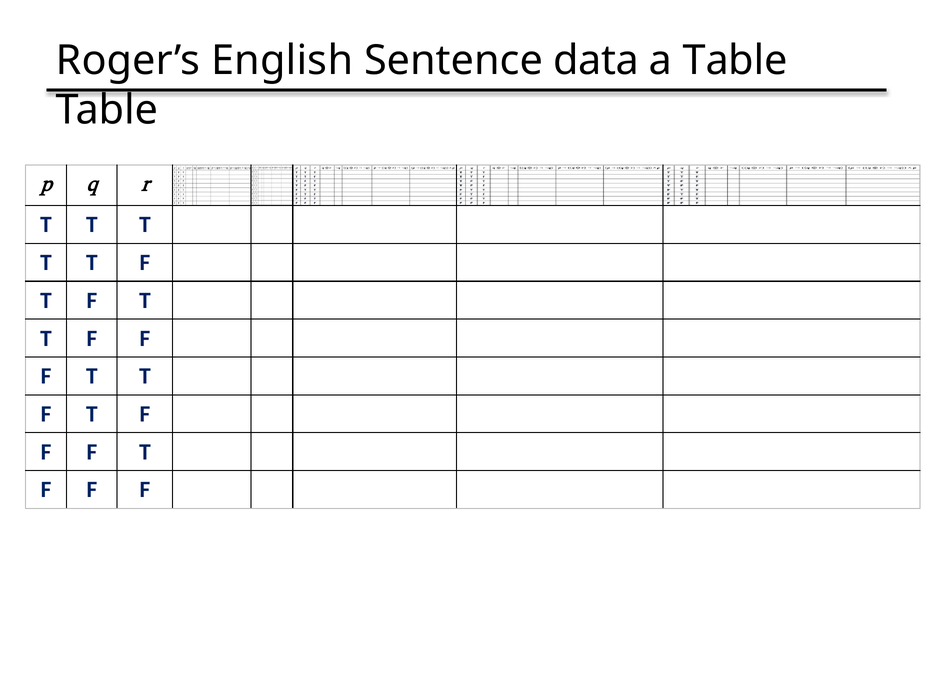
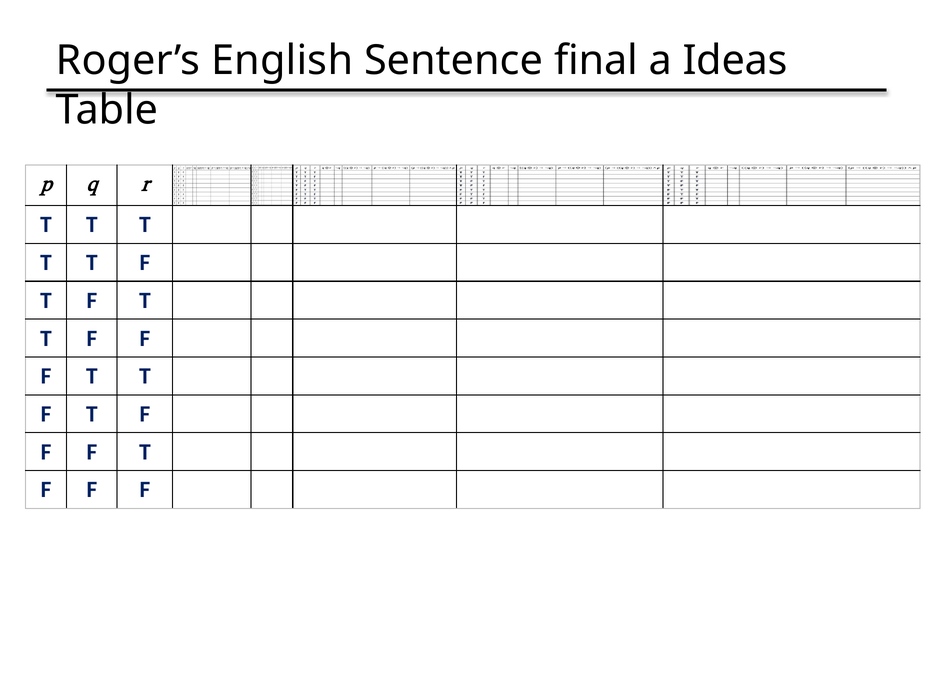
data: data -> final (596, 60)
a Table: Table -> Ideas (735, 60)
